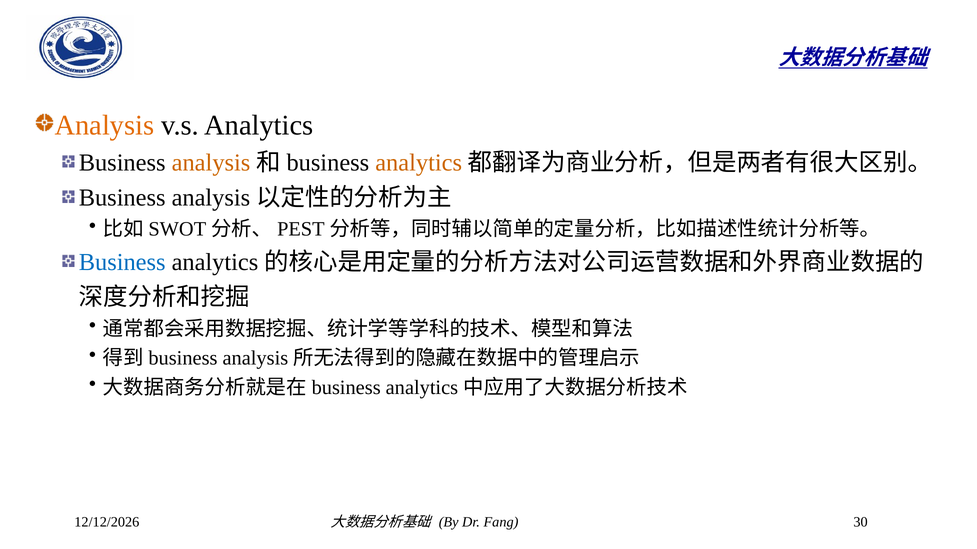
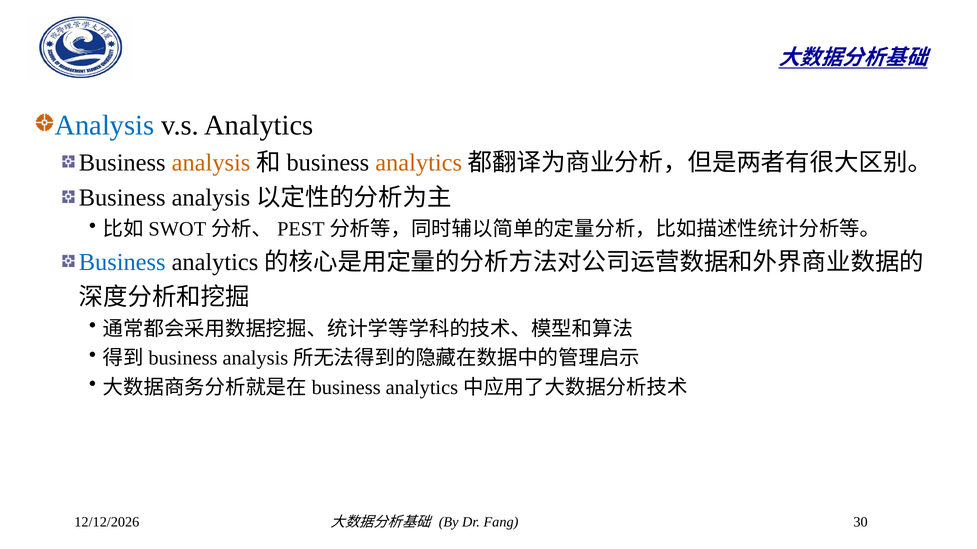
Analysis colour: orange -> blue (104, 126)
